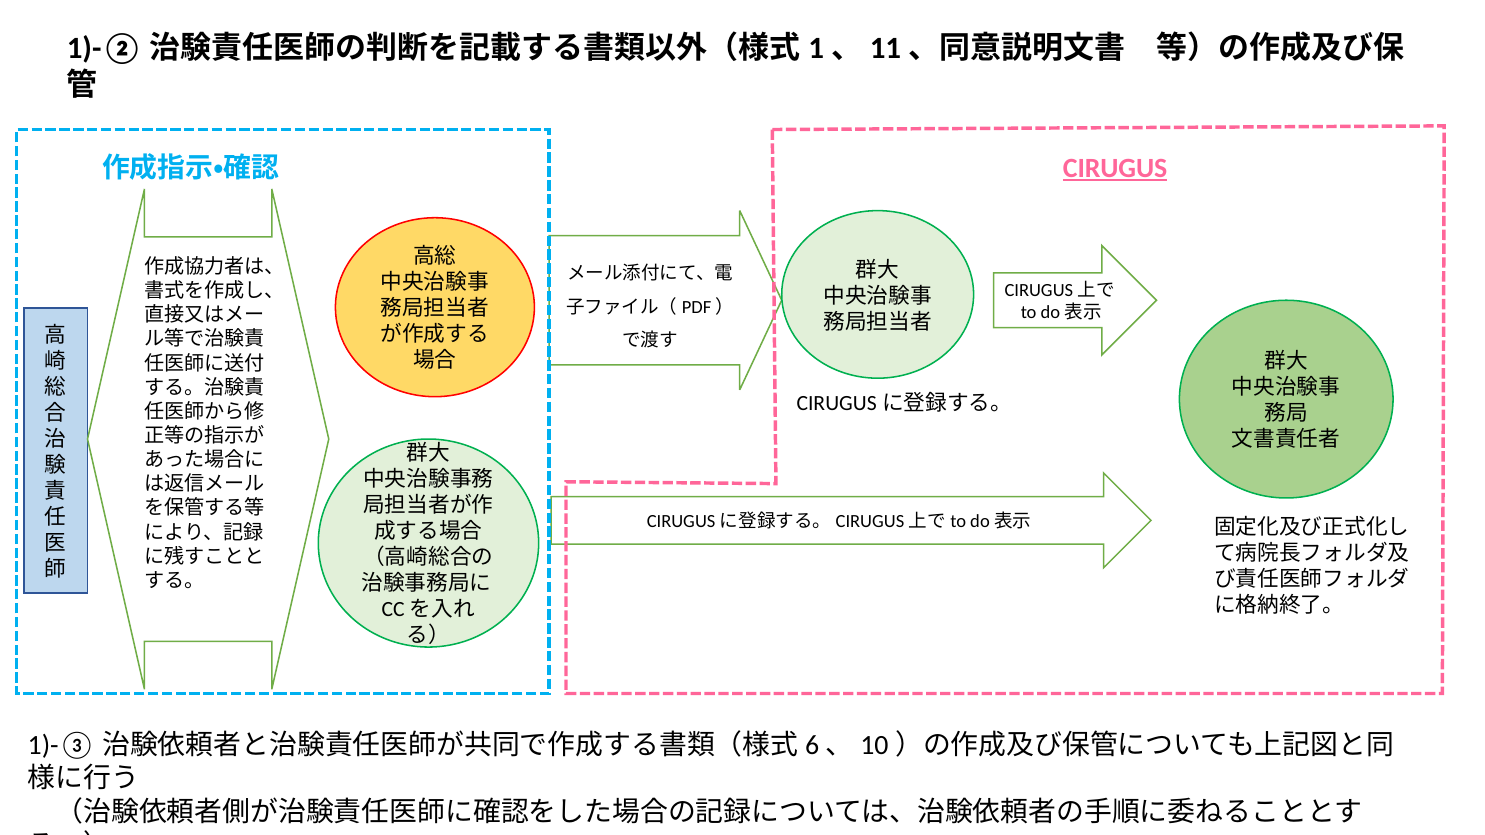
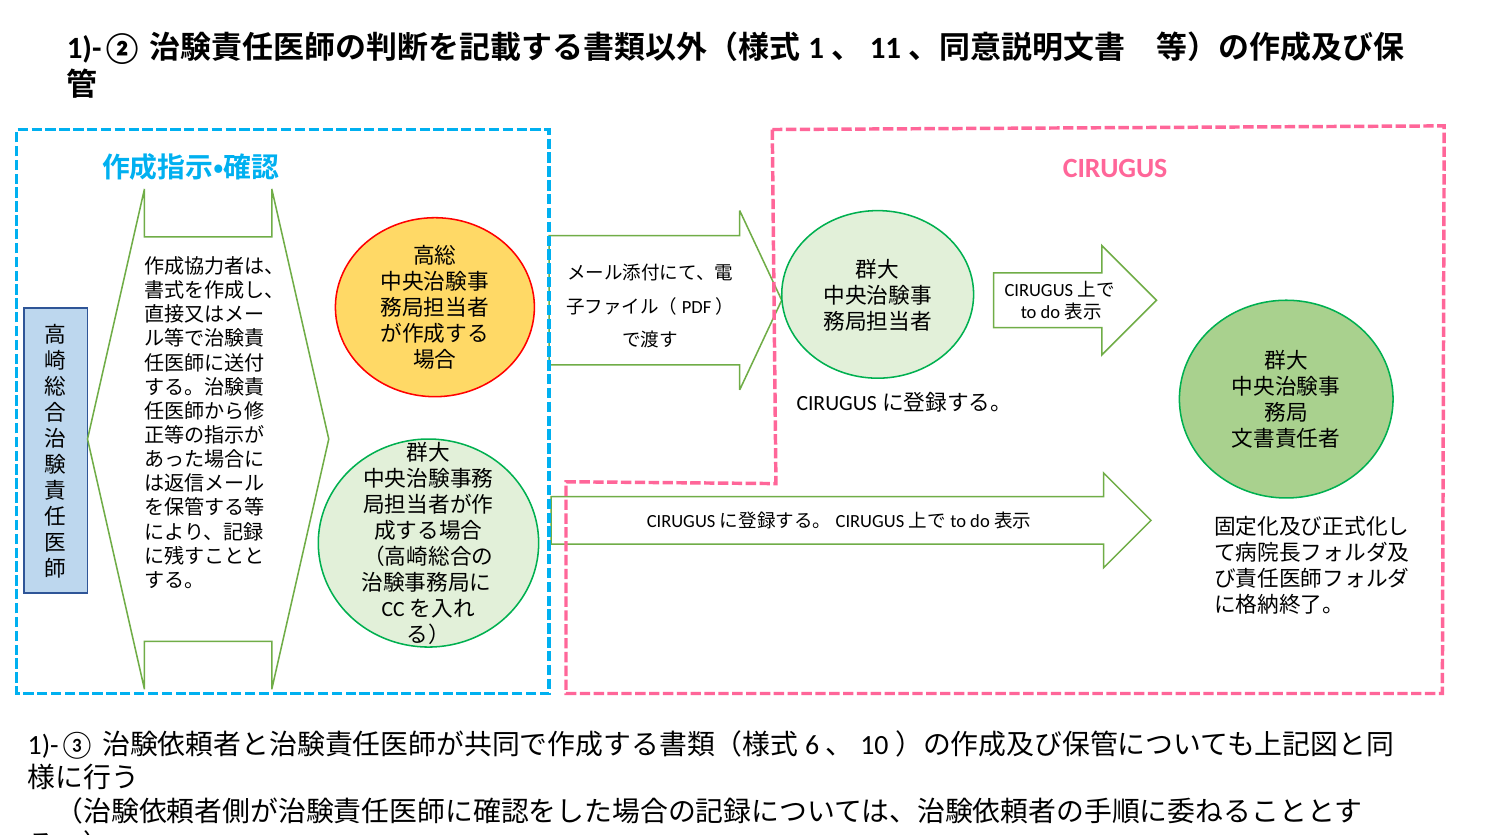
CIRUGUS underline: present -> none (1115, 168)
